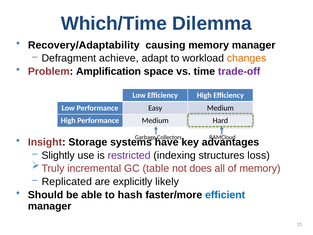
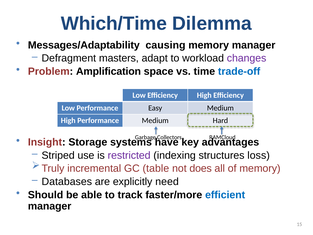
Recovery/Adaptability: Recovery/Adaptability -> Messages/Adaptability (84, 45)
achieve: achieve -> masters (119, 58)
changes colour: orange -> purple (247, 58)
trade-off colour: purple -> blue (239, 71)
Slightly: Slightly -> Striped (58, 155)
Replicated: Replicated -> Databases (67, 181)
likely: likely -> need (167, 181)
hash: hash -> track (130, 195)
